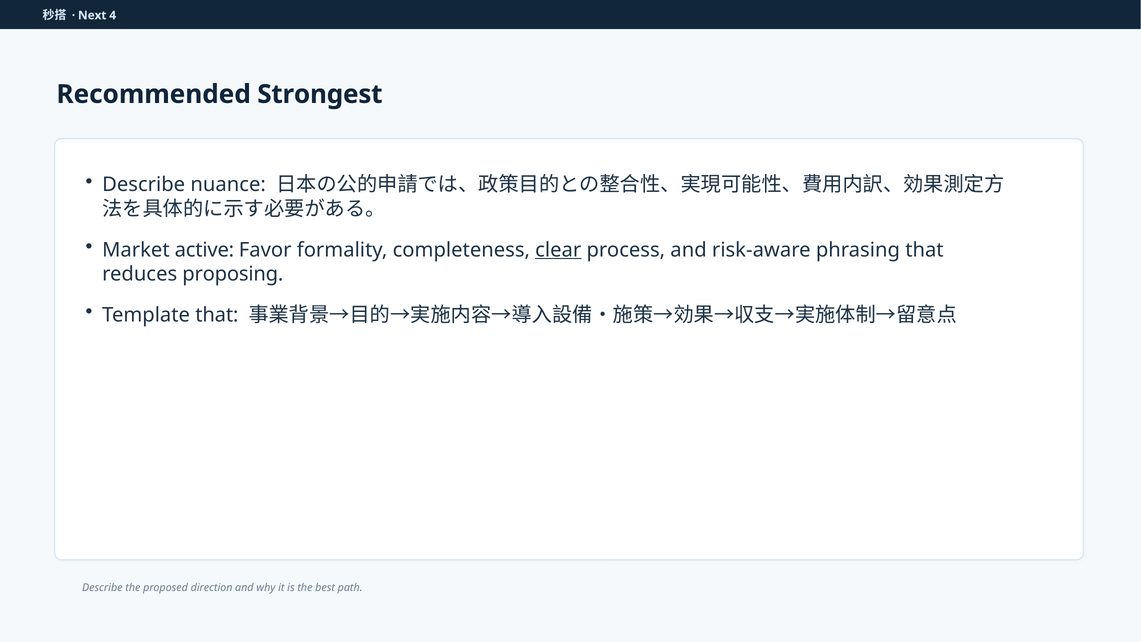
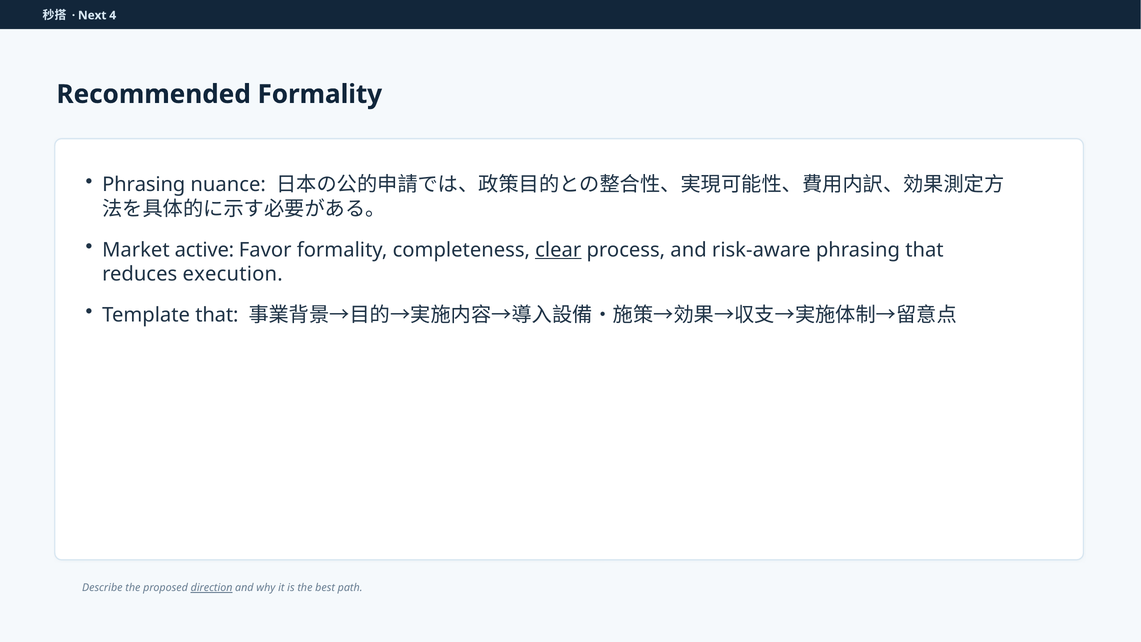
Recommended Strongest: Strongest -> Formality (320, 94)
Describe: Describe -> Phrasing (144, 185)
proposing: proposing -> execution (233, 274)
direction underline: none -> present (212, 588)
